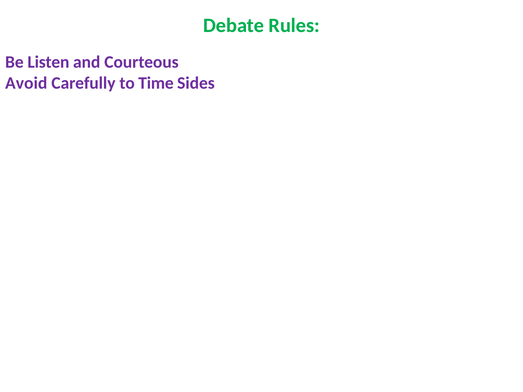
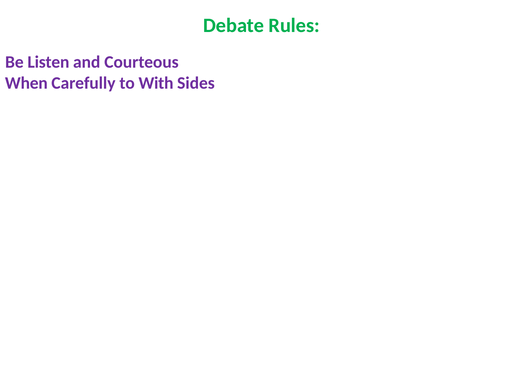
Avoid: Avoid -> When (26, 83)
Time: Time -> With (156, 83)
